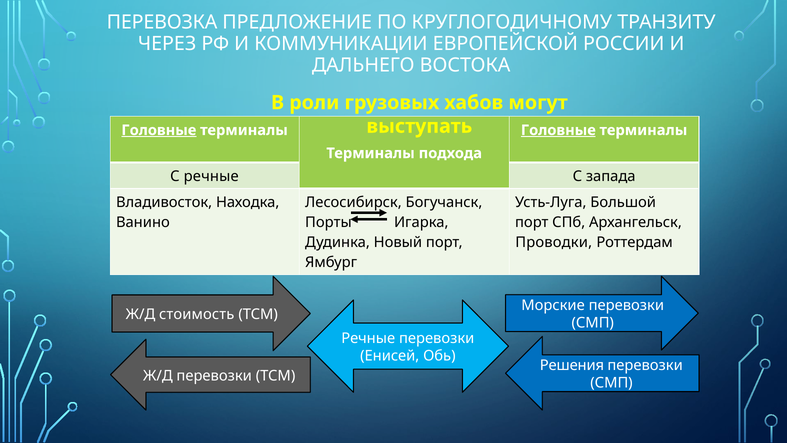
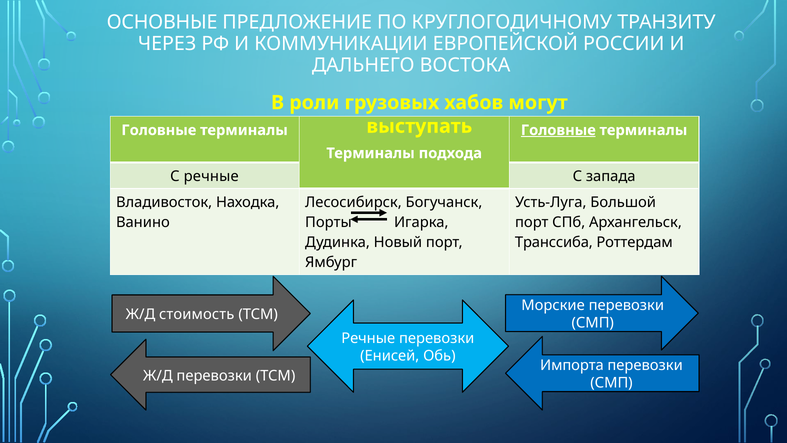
ПЕРЕВОЗКА: ПЕРЕВОЗКА -> ОСНОВНЫЕ (162, 22)
Головные underline: present -> none (159, 130)
Проводки: Проводки -> Транссиба (554, 242)
Решения: Решения -> Импорта (572, 365)
